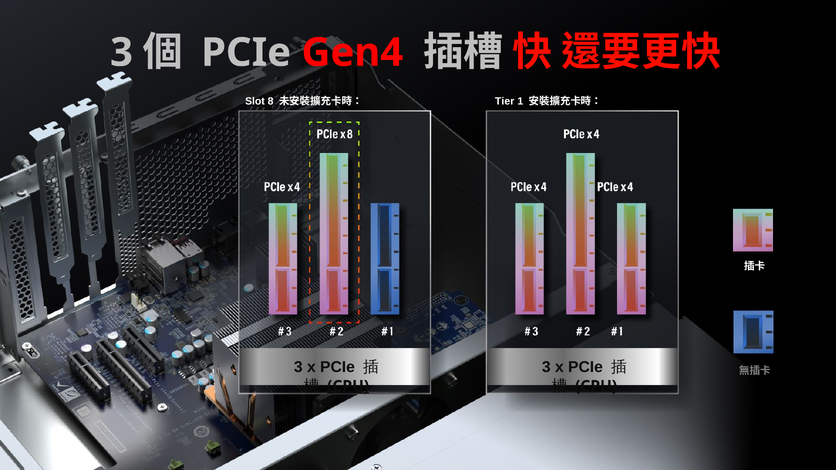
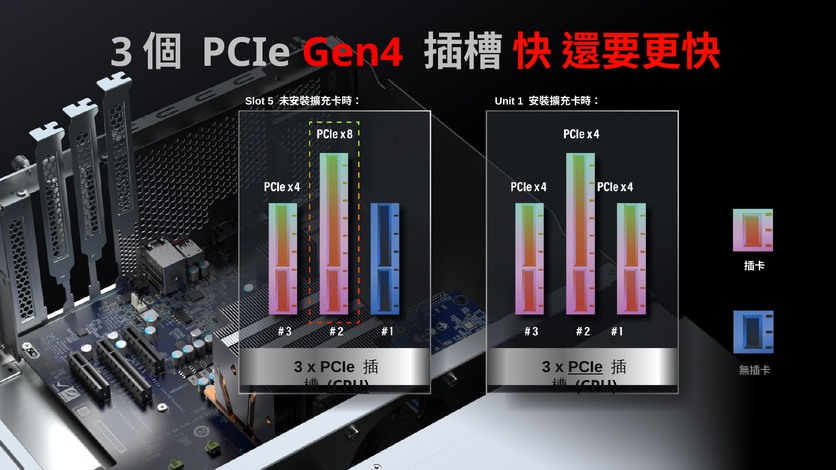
8: 8 -> 5 (271, 101)
Tier: Tier -> Unit (505, 101)
PCIe underline: none -> present (585, 368)
